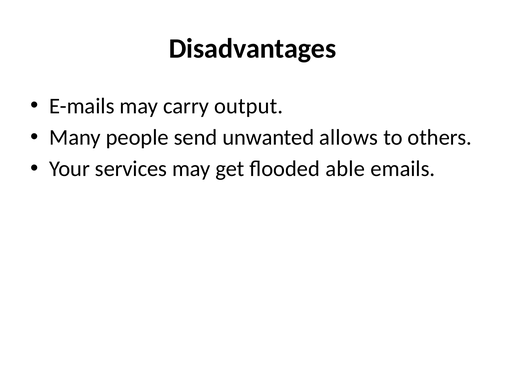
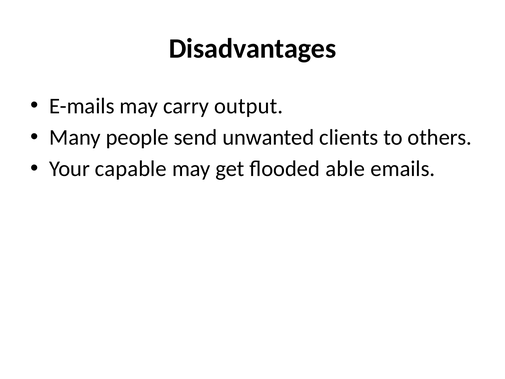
allows: allows -> clients (349, 137)
services: services -> capable (131, 169)
